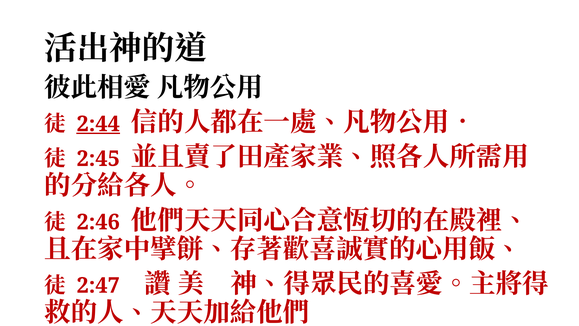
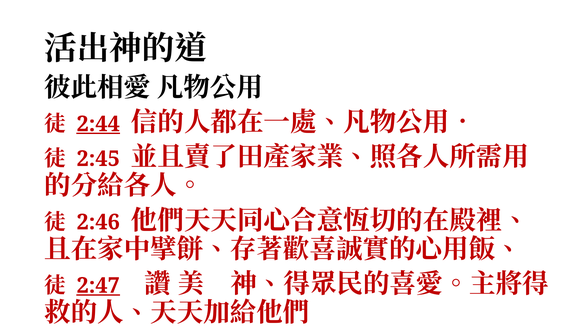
2:47 underline: none -> present (98, 285)
